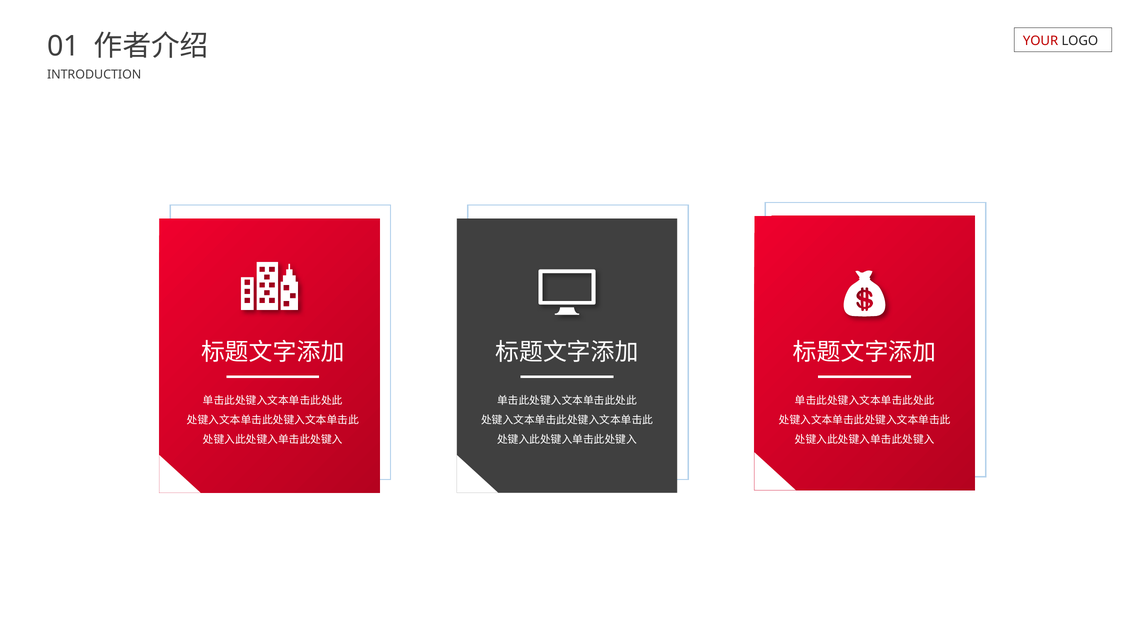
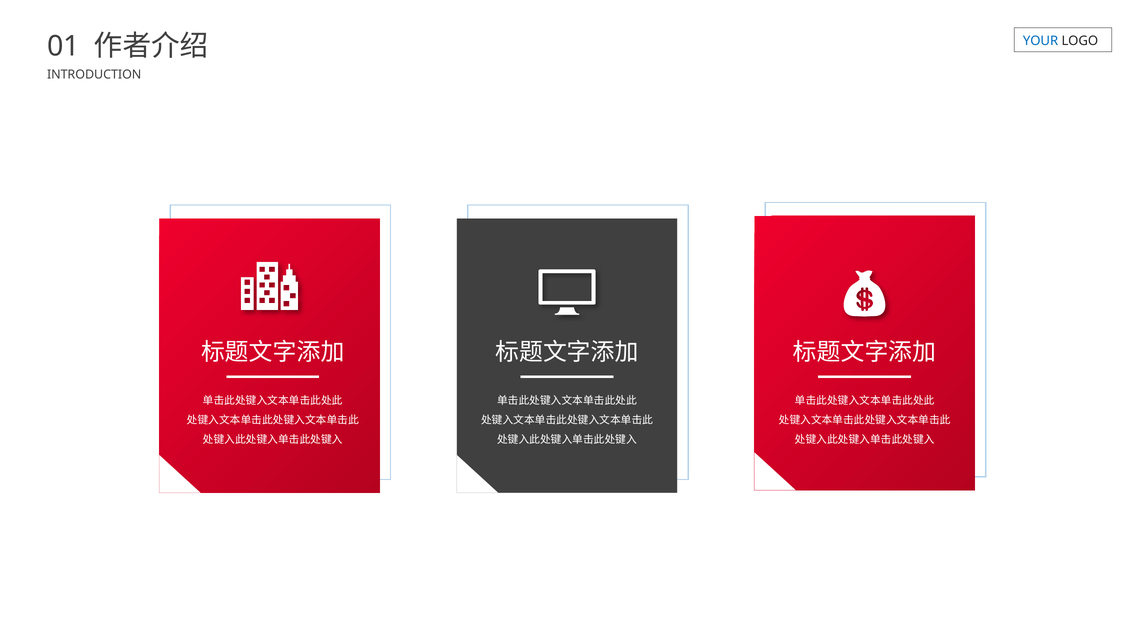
YOUR colour: red -> blue (1041, 41)
